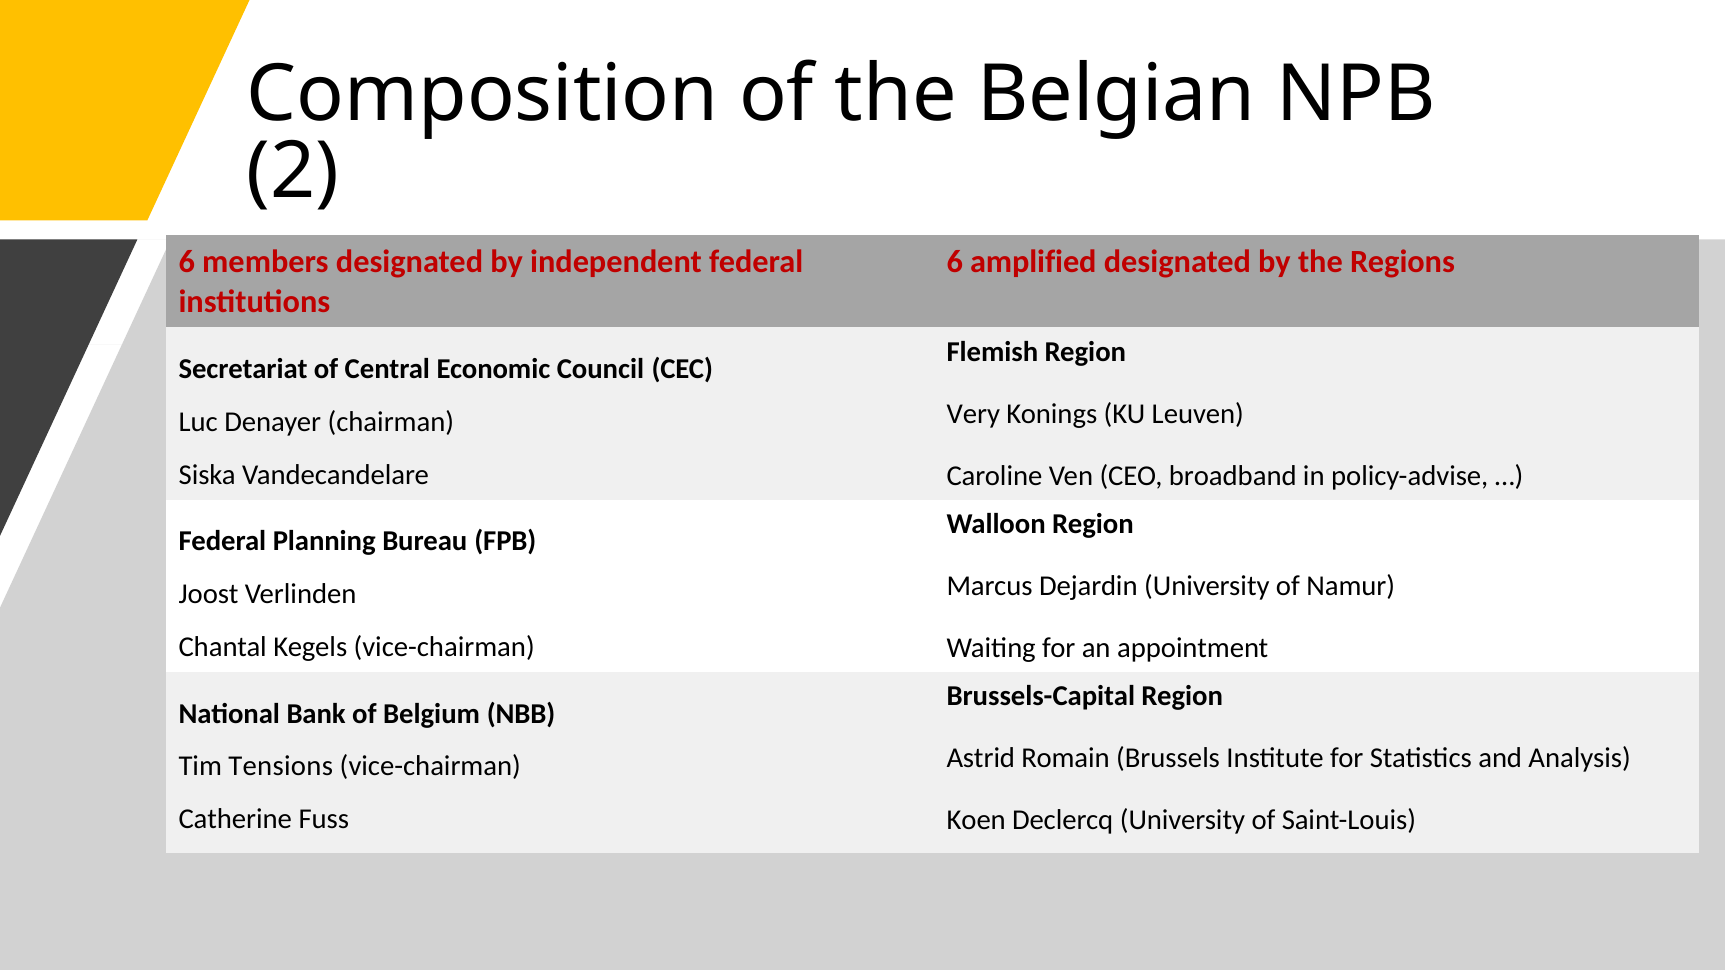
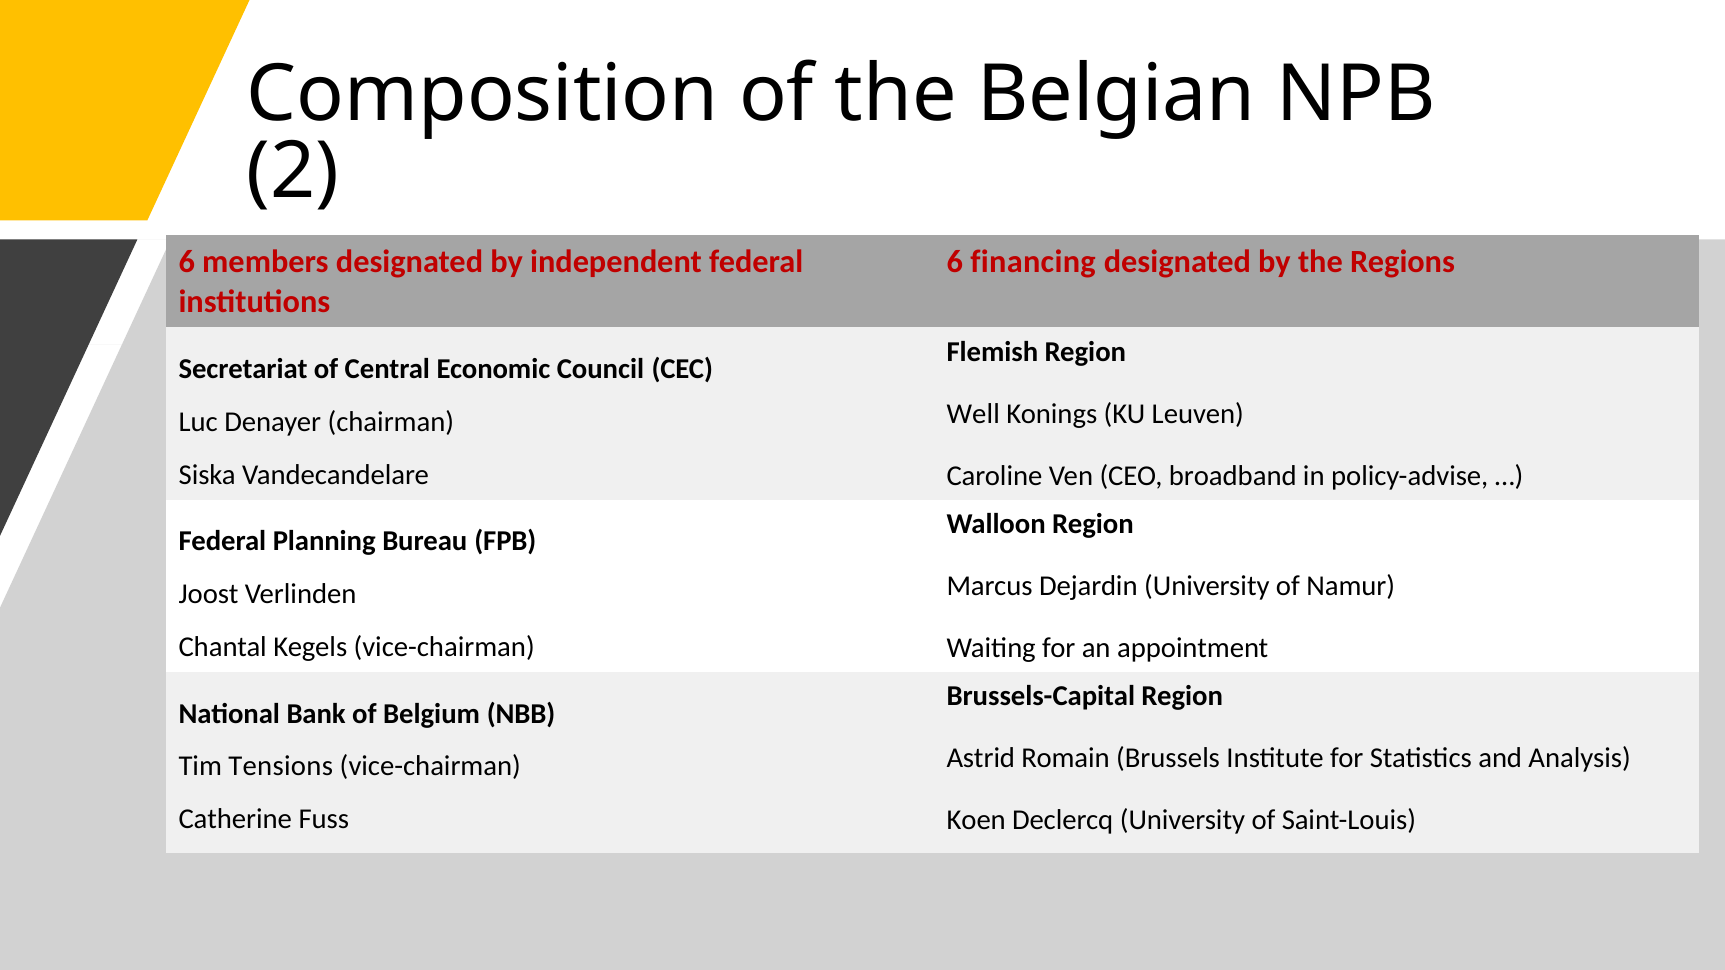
amplified: amplified -> financing (1033, 262)
Very: Very -> Well (973, 414)
